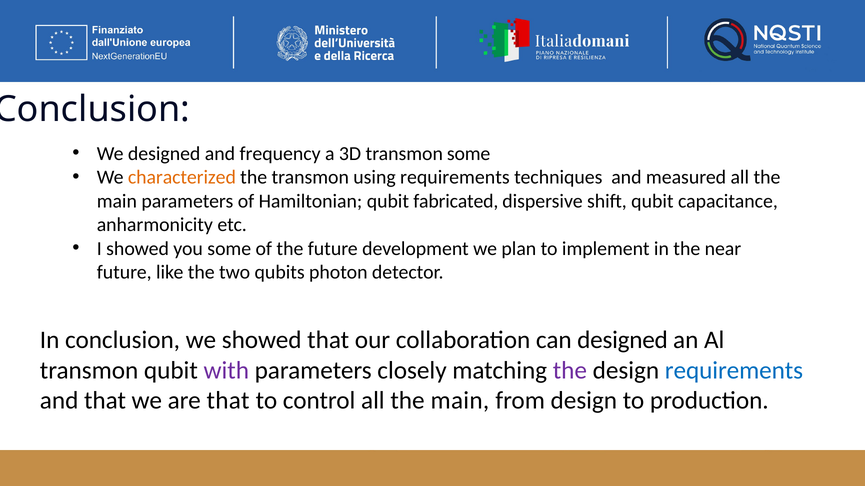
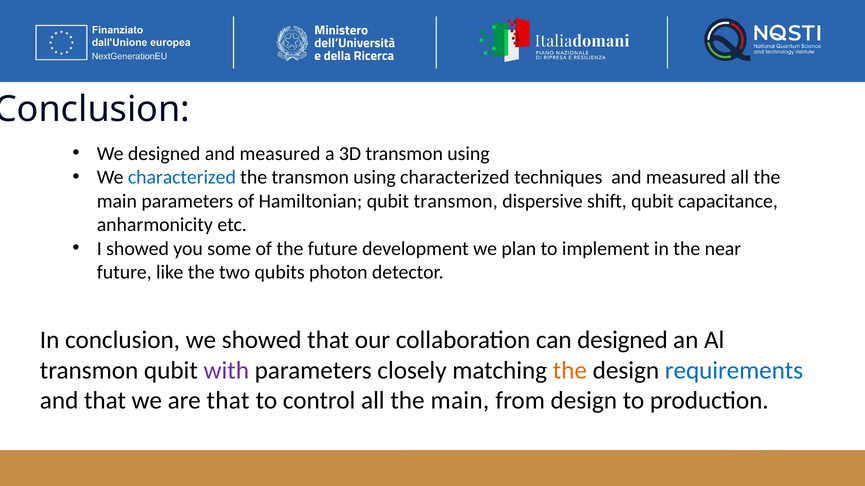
designed and frequency: frequency -> measured (280, 154)
3D transmon some: some -> using (469, 154)
characterized colour: orange -> blue (182, 177)
using requirements: requirements -> characterized (455, 177)
qubit fabricated: fabricated -> transmon (456, 201)
the colour: purple -> orange (570, 371)
